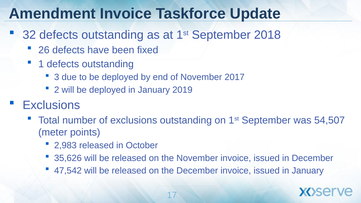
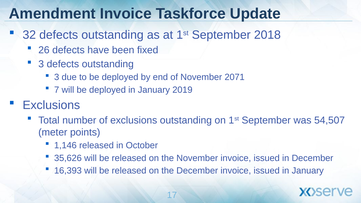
1: 1 -> 3 (41, 64)
2017: 2017 -> 2071 (235, 77)
2: 2 -> 7 (57, 90)
2,983: 2,983 -> 1,146 (65, 145)
47,542: 47,542 -> 16,393 (68, 171)
